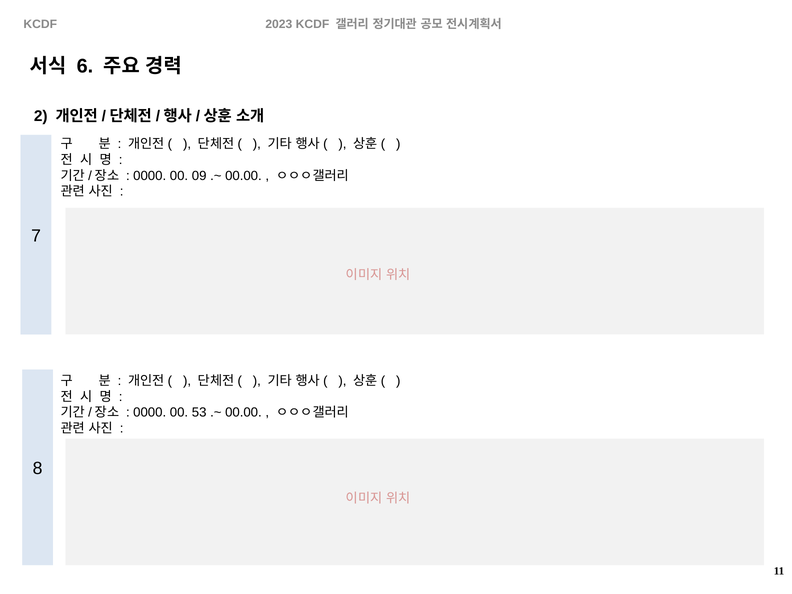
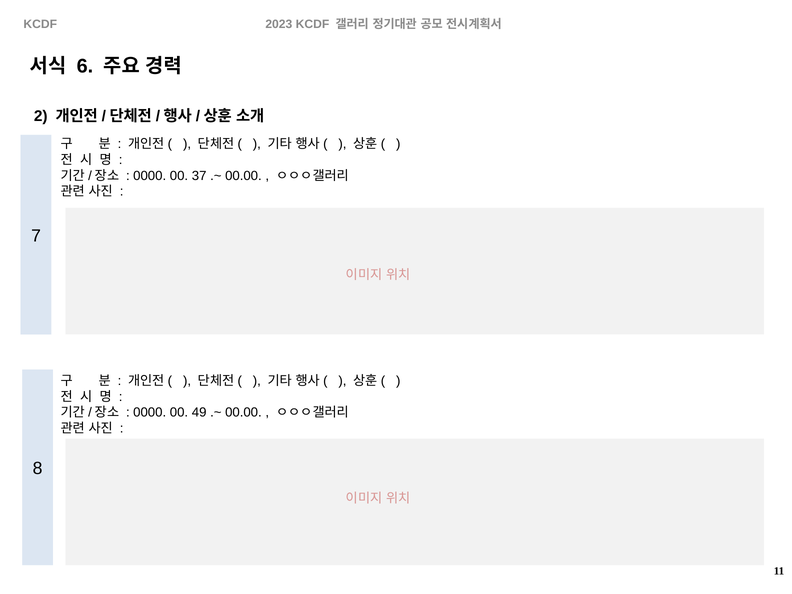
09: 09 -> 37 (199, 176)
53: 53 -> 49 (199, 413)
